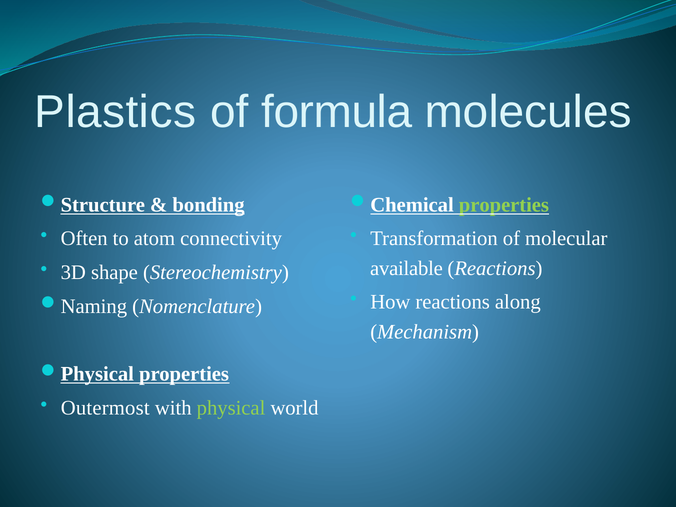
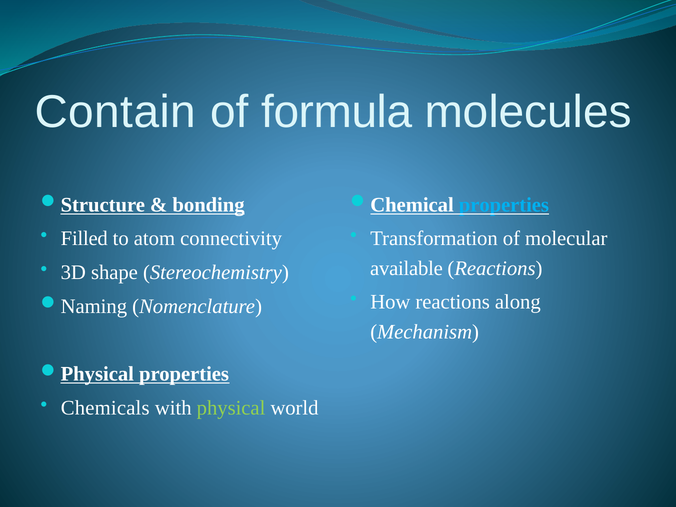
Plastics: Plastics -> Contain (115, 112)
properties colour: light green -> light blue (504, 205)
Often: Often -> Filled (84, 239)
Outermost: Outermost -> Chemicals (105, 408)
